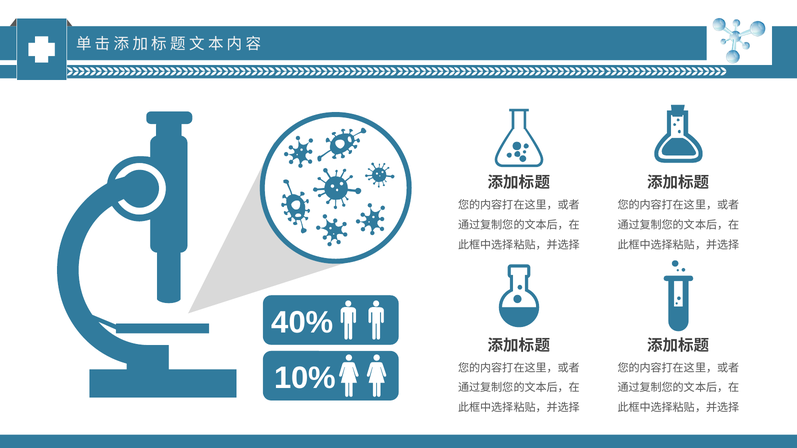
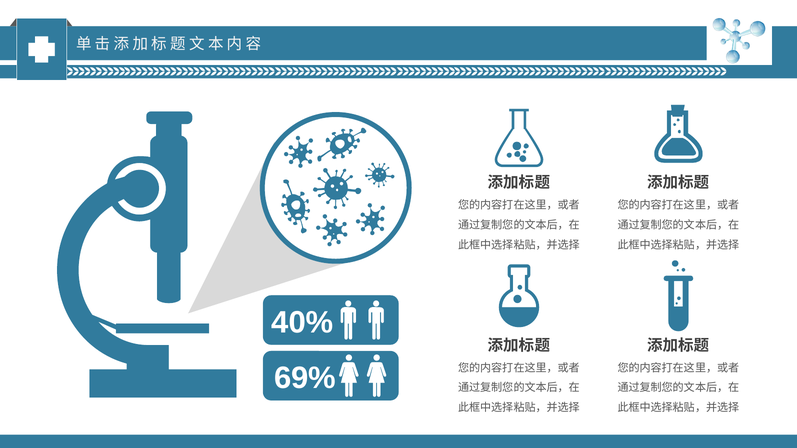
10%: 10% -> 69% (305, 378)
